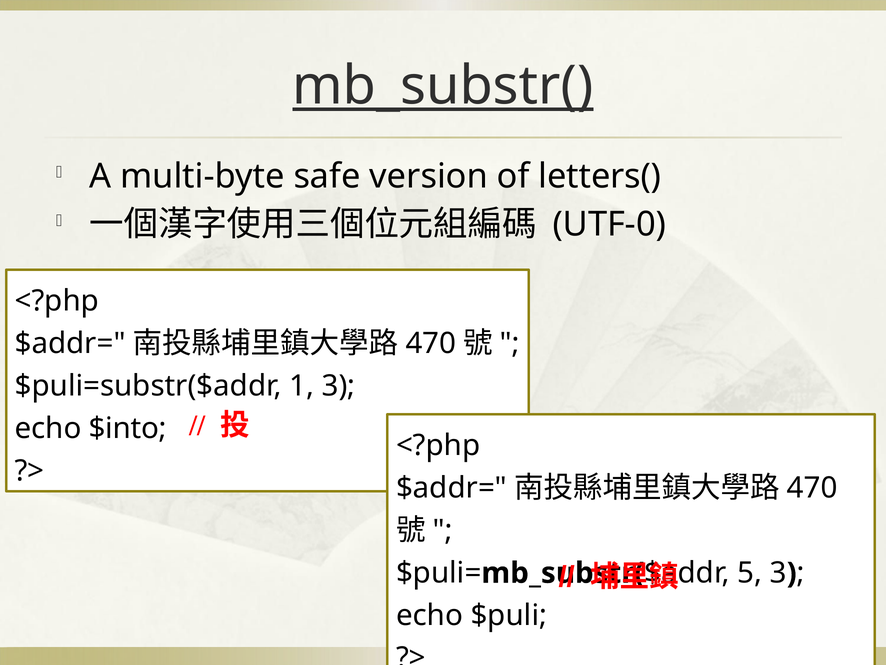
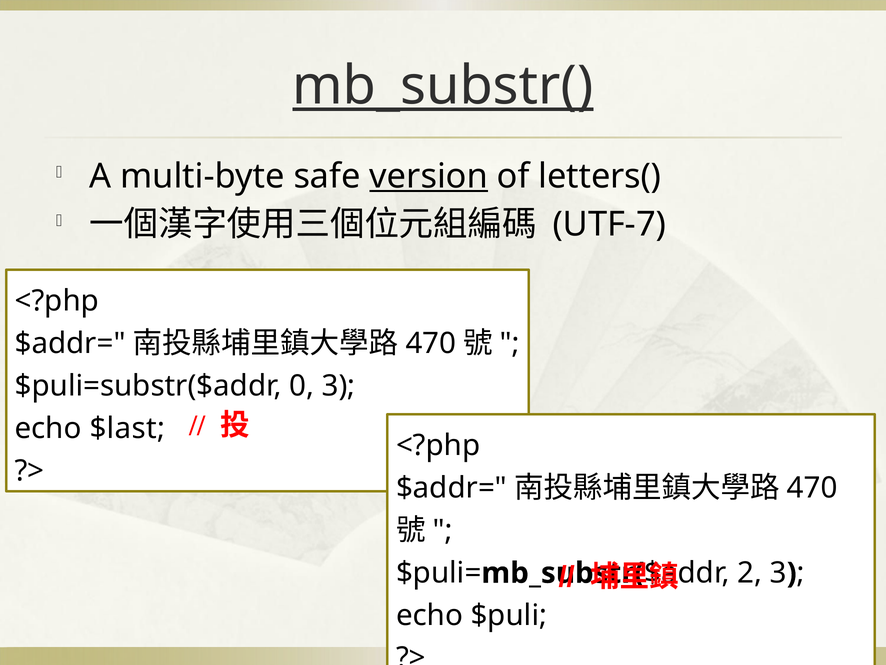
version underline: none -> present (429, 176)
UTF-0: UTF-0 -> UTF-7 (609, 224)
1: 1 -> 0 (302, 386)
$into: $into -> $last (127, 428)
5: 5 -> 2 (750, 573)
